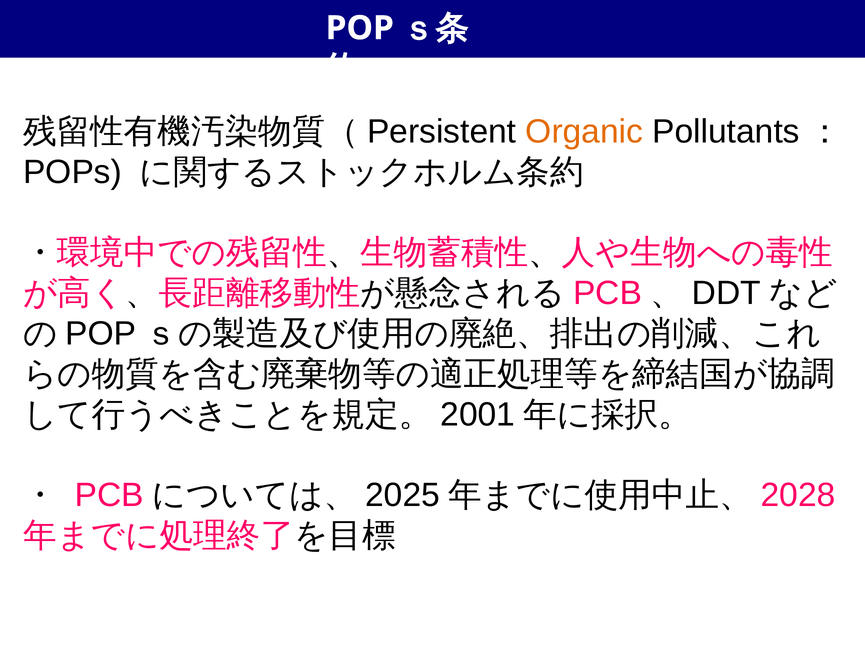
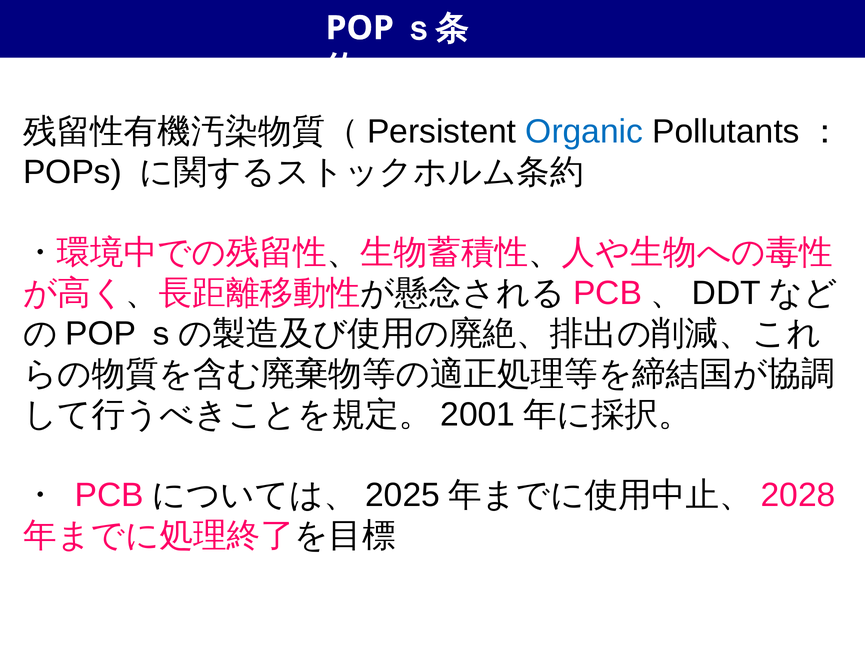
Organic colour: orange -> blue (584, 132)
